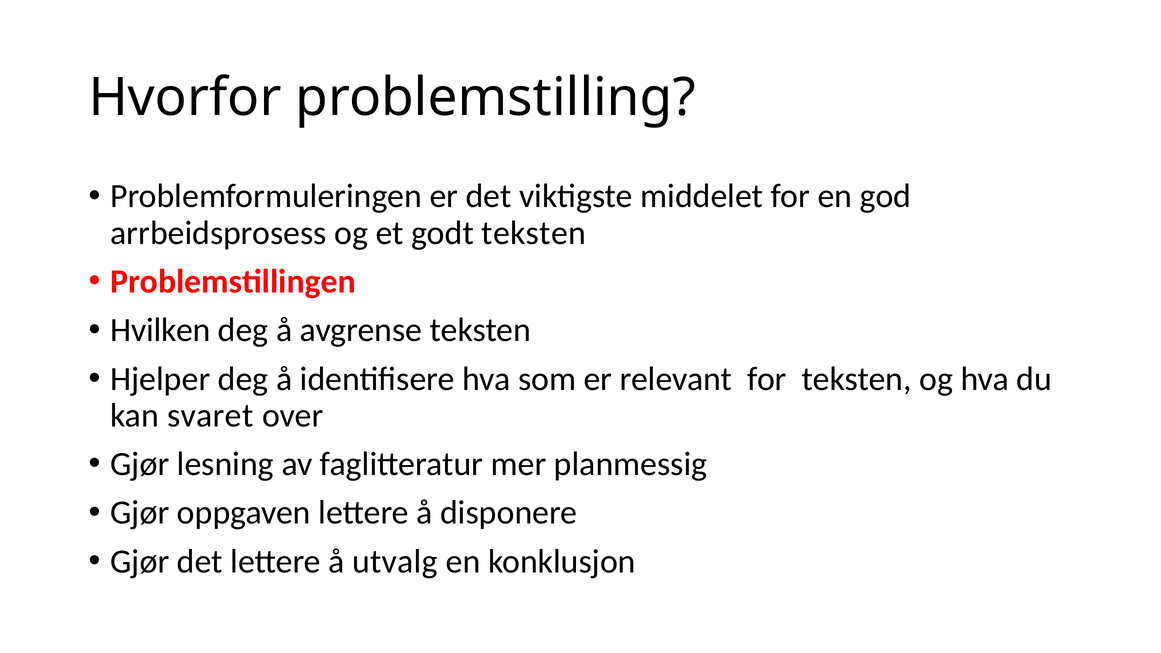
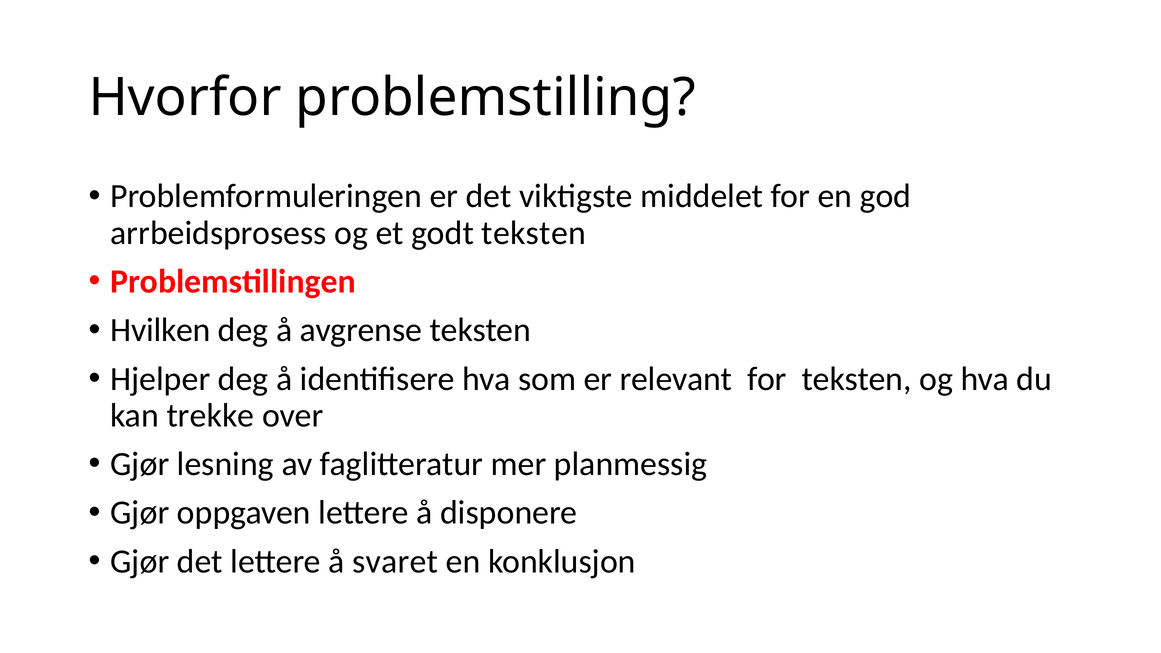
svaret: svaret -> trekke (210, 415)
utvalg: utvalg -> svaret (395, 562)
